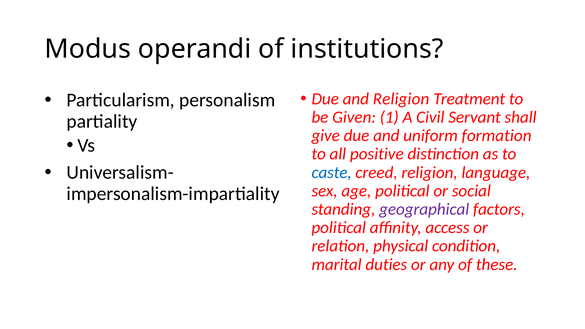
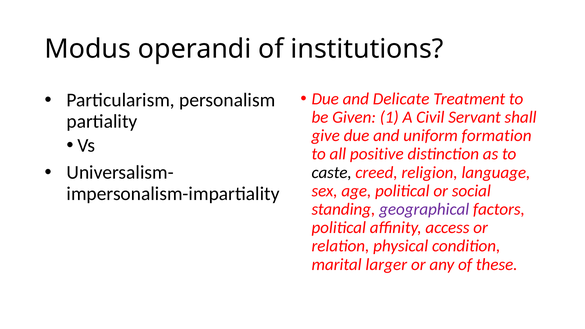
and Religion: Religion -> Delicate (401, 99)
caste colour: blue -> black (332, 172)
duties: duties -> larger (386, 264)
